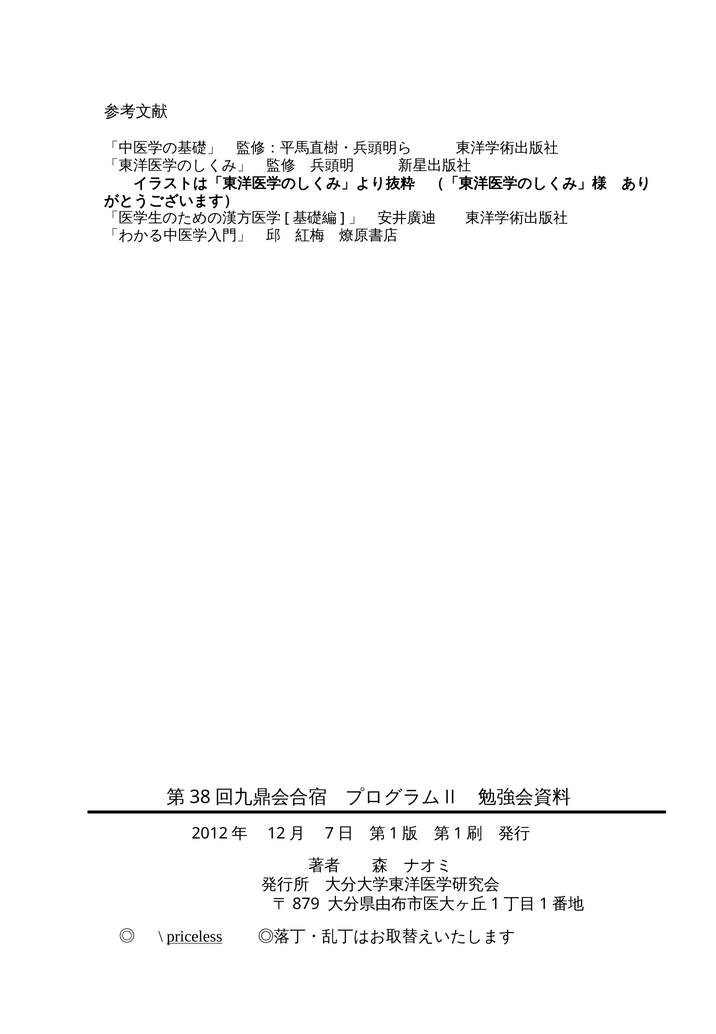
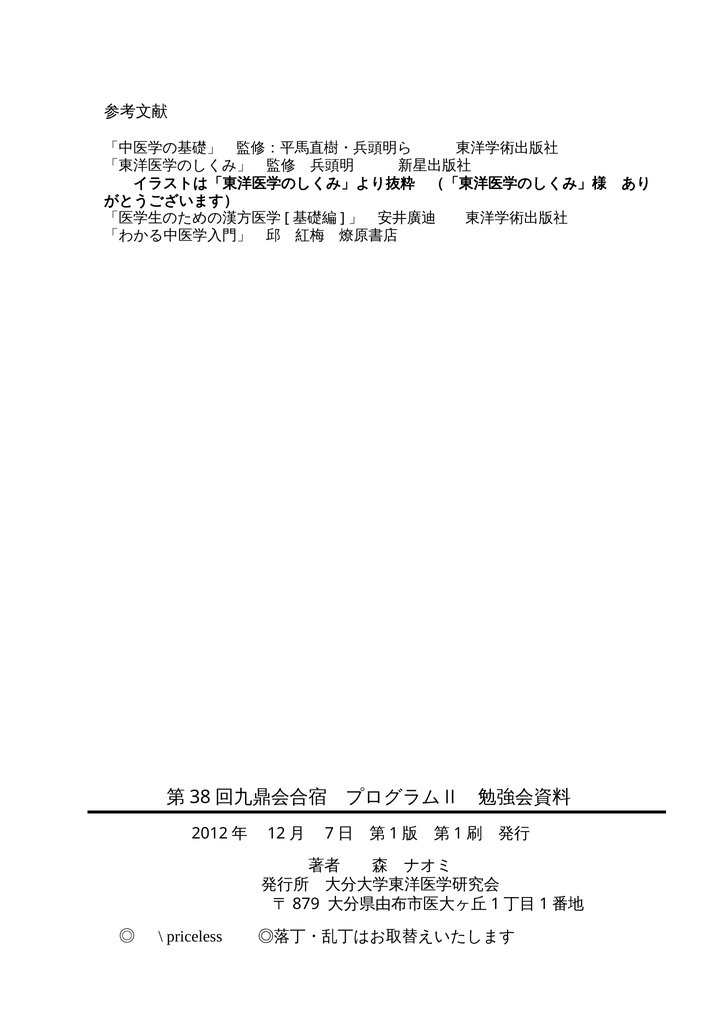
priceless underline: present -> none (195, 937)
